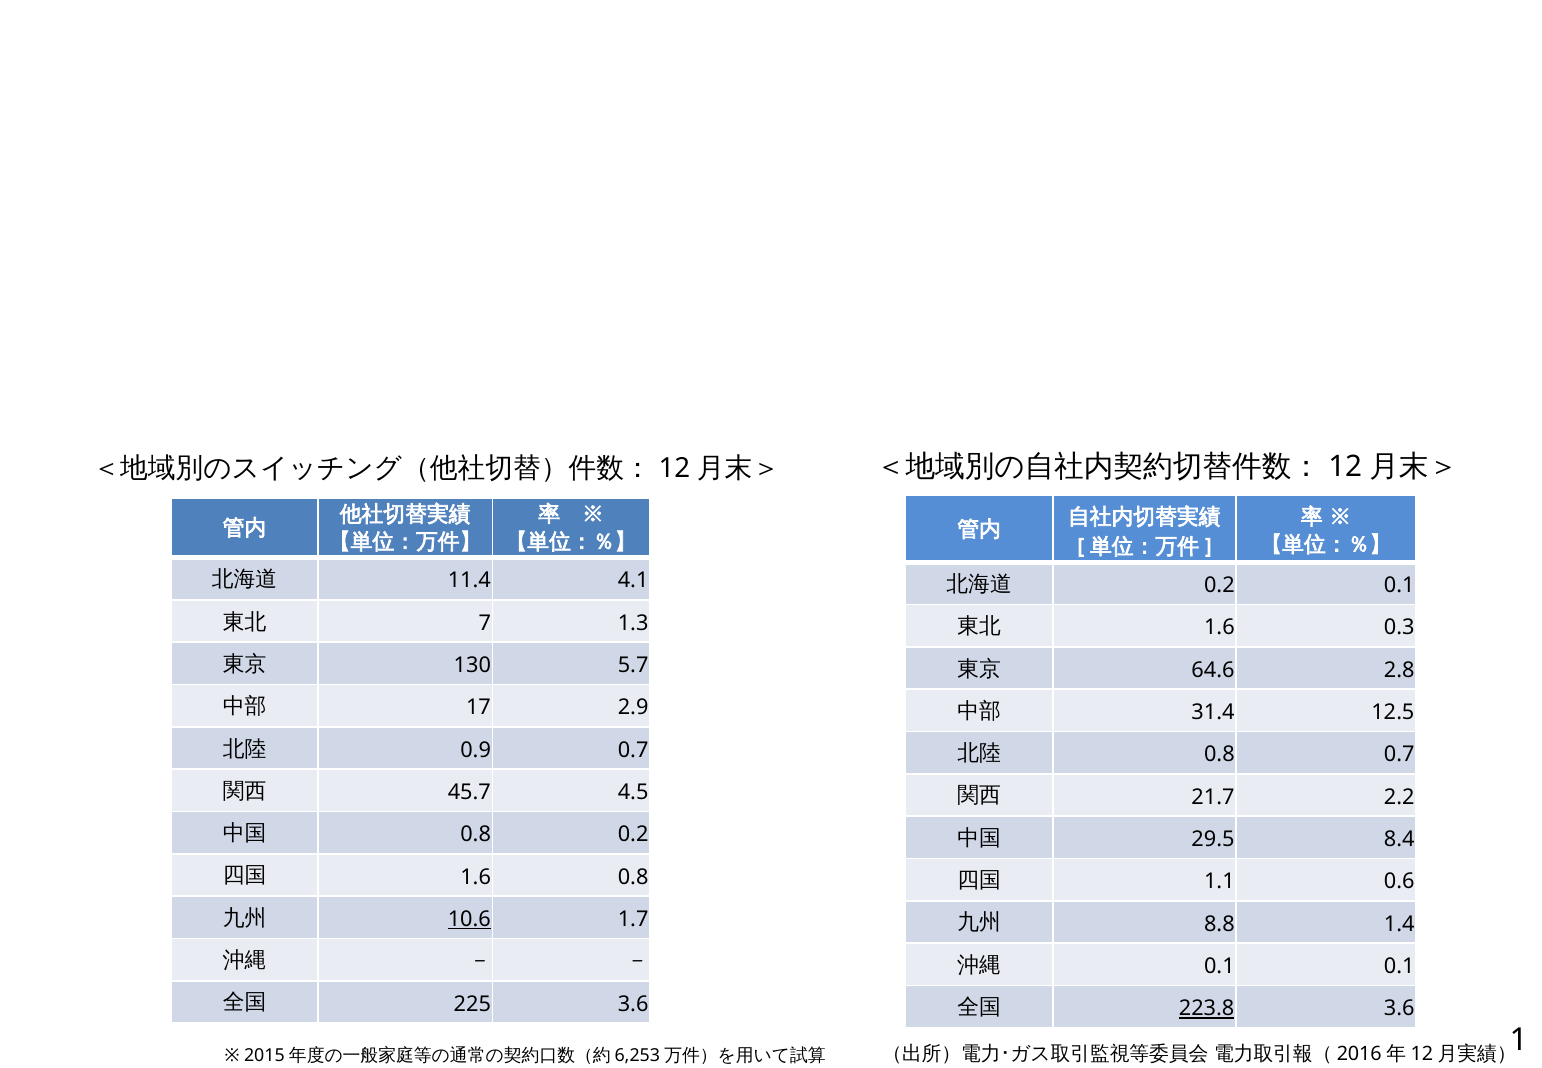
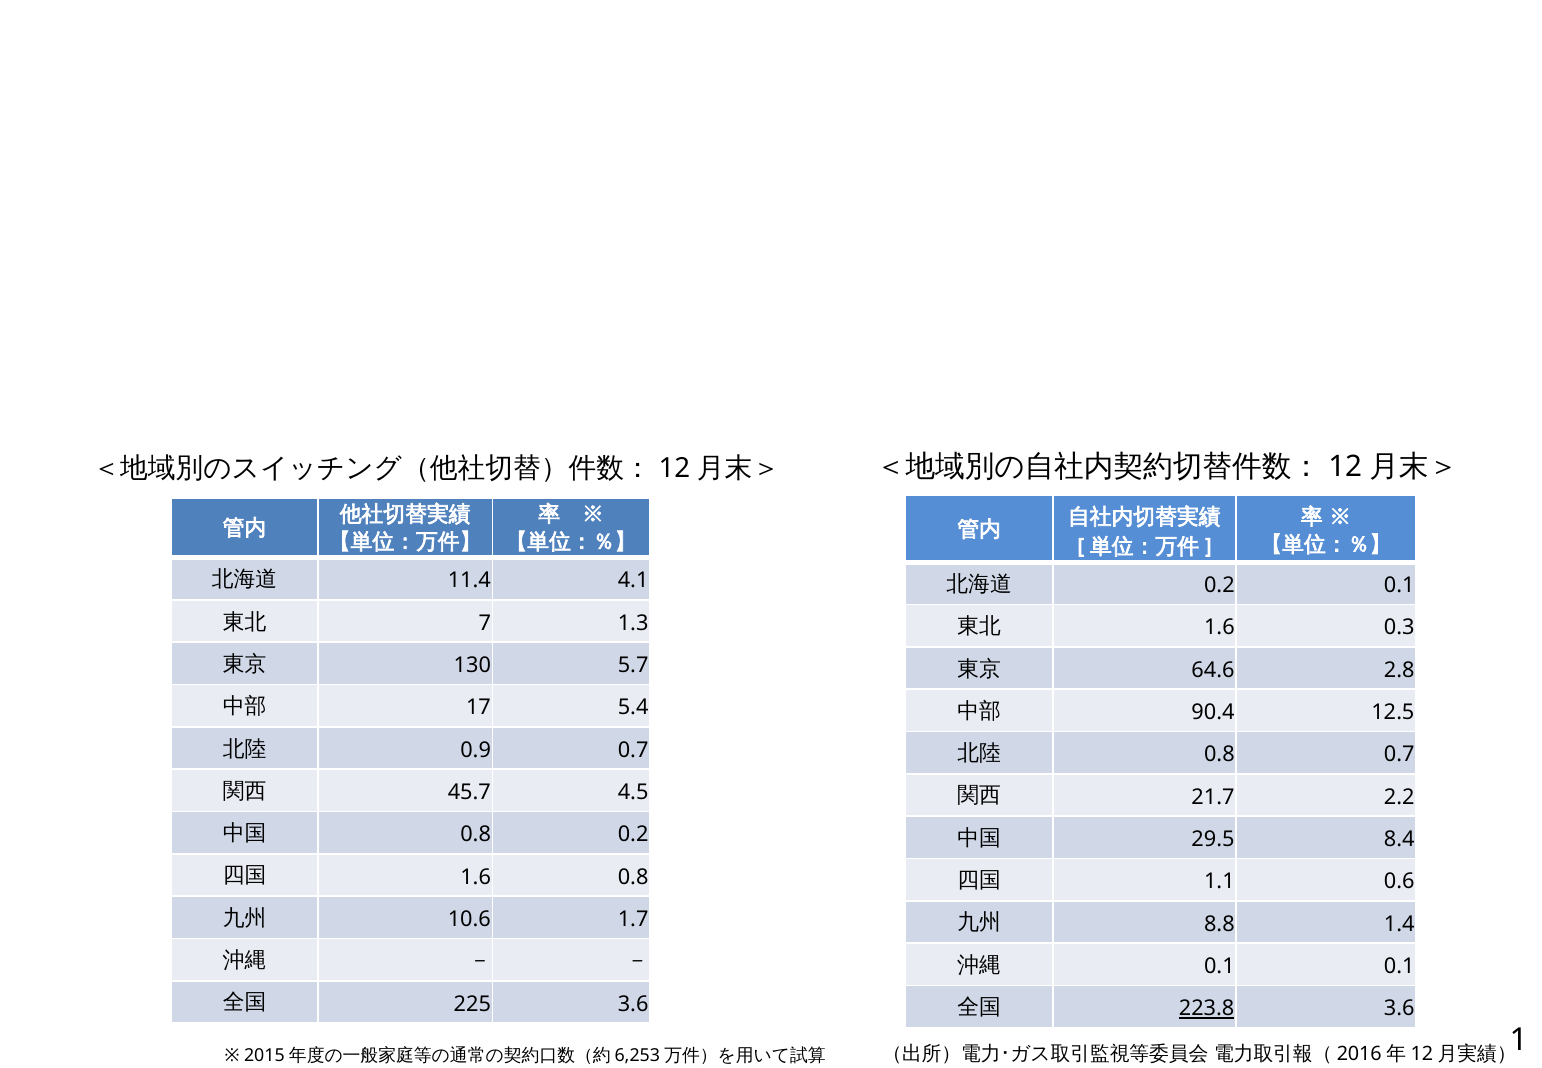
2.9: 2.9 -> 5.4 (633, 707)
31.4: 31.4 -> 90.4 (1213, 712)
10.6 underline: present -> none (469, 919)
